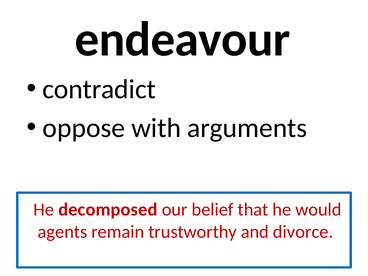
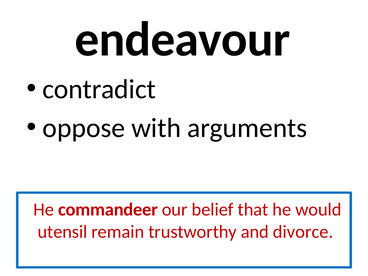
decomposed: decomposed -> commandeer (108, 210)
agents: agents -> utensil (63, 232)
